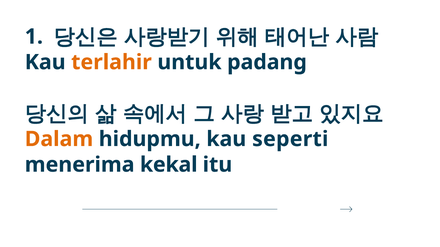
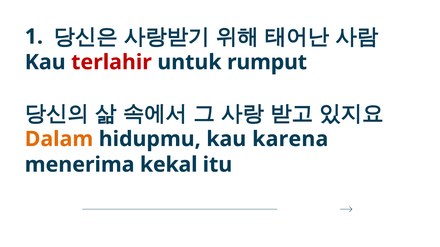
terlahir colour: orange -> red (111, 62)
padang: padang -> rumput (267, 62)
seperti: seperti -> karena (290, 139)
